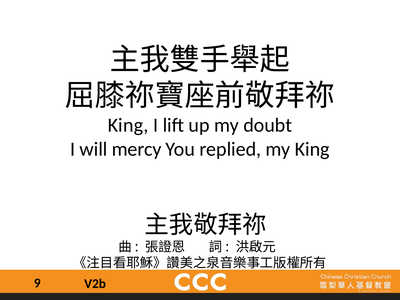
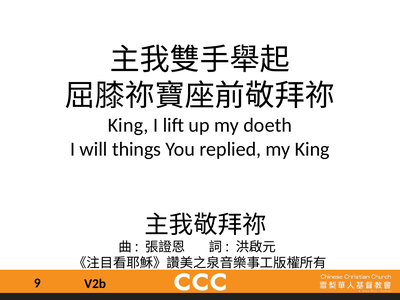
doubt: doubt -> doeth (268, 125)
mercy: mercy -> things (137, 149)
